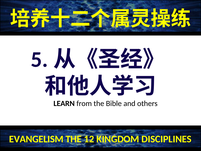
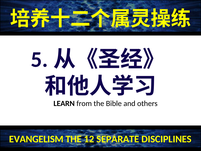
KINGDOM: KINGDOM -> SEPARATE (118, 139)
